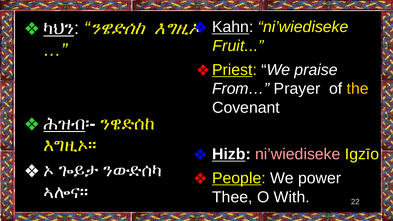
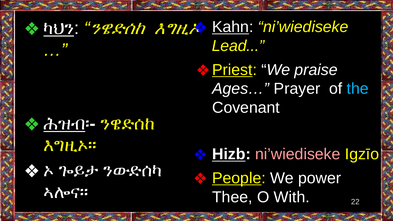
Fruit: Fruit -> Lead (238, 46)
From…: From… -> Ages… (241, 89)
the colour: yellow -> light blue (358, 89)
